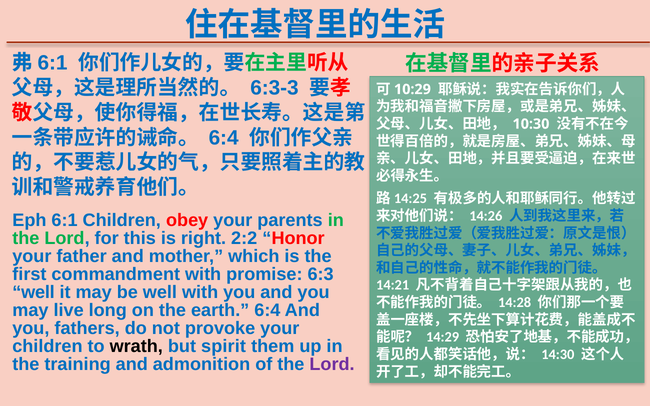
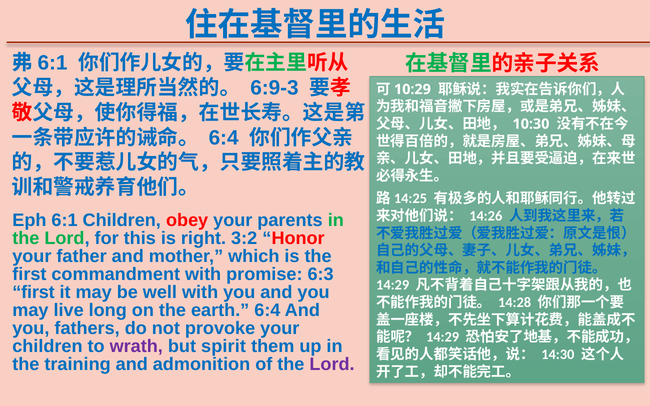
6:3-3: 6:3-3 -> 6:9-3 (274, 88)
2:2: 2:2 -> 3:2 (244, 238)
14:21: 14:21 -> 14:29 (393, 285)
well: well -> first (34, 292)
wrath colour: black -> purple (136, 347)
